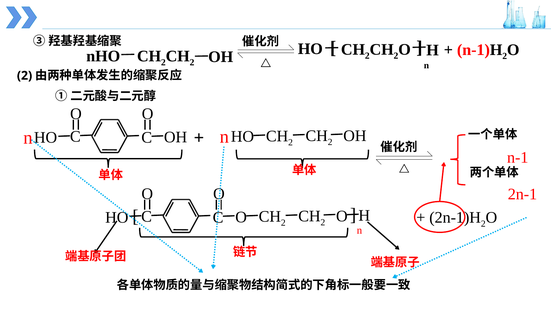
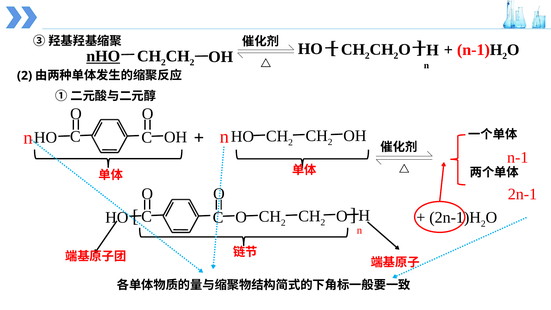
nHO underline: none -> present (103, 56)
